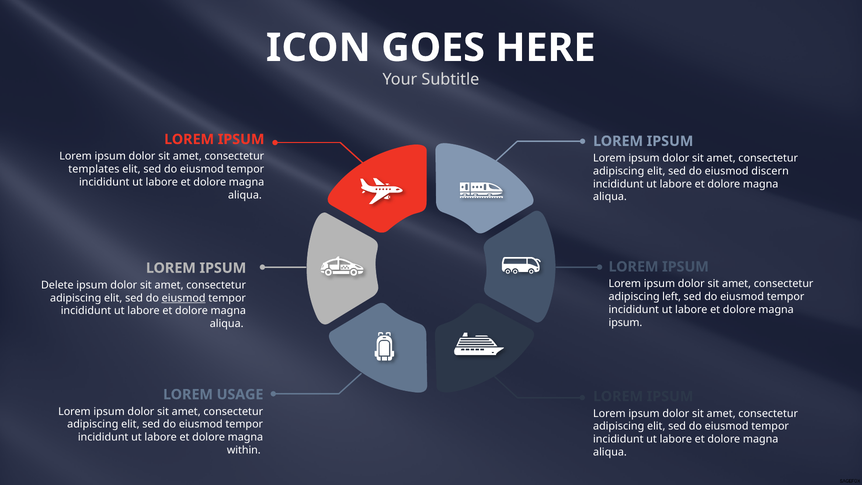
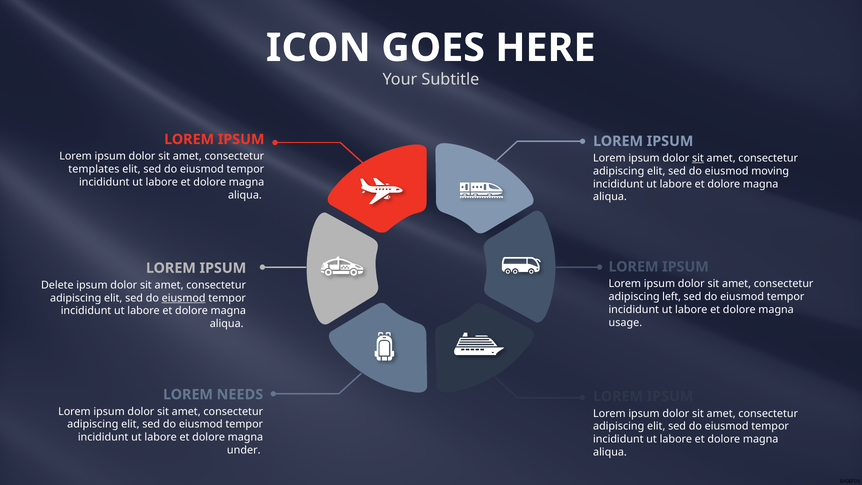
sit underline: none -> present (698, 158)
discern: discern -> moving (770, 171)
ipsum: ipsum -> usage (625, 322)
USAGE: USAGE -> NEEDS (240, 394)
within: within -> under (244, 450)
